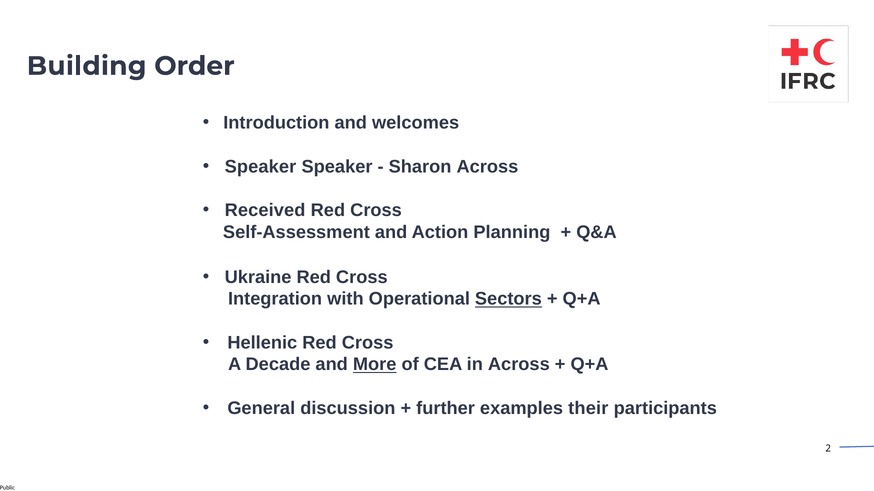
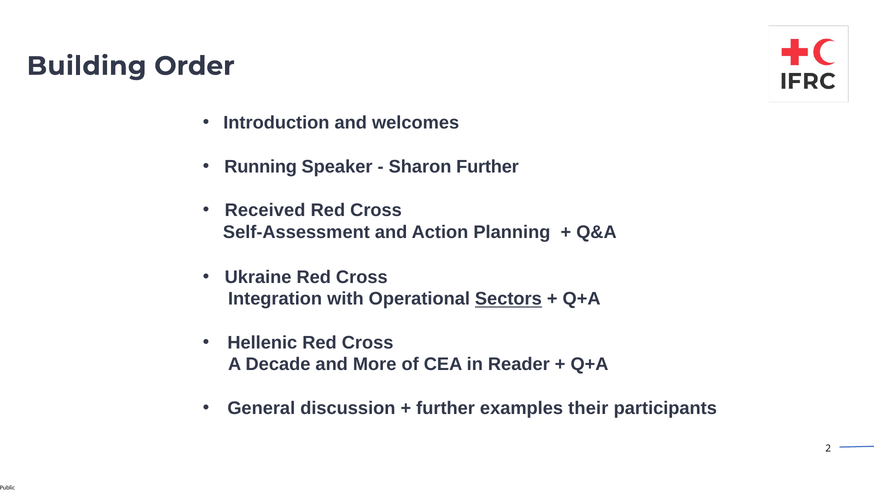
Speaker: Speaker -> Running (261, 167)
Sharon Across: Across -> Further (488, 167)
More underline: present -> none (375, 365)
in Across: Across -> Reader (519, 365)
